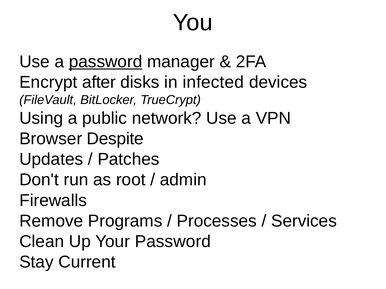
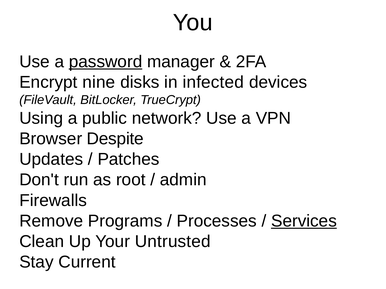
after: after -> nine (99, 82)
Services underline: none -> present (304, 221)
Your Password: Password -> Untrusted (173, 242)
